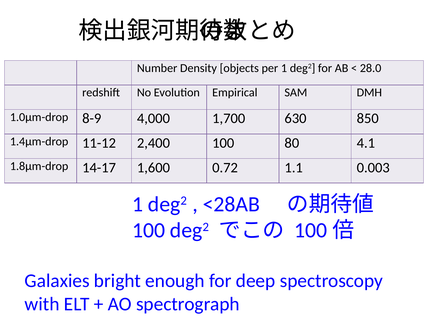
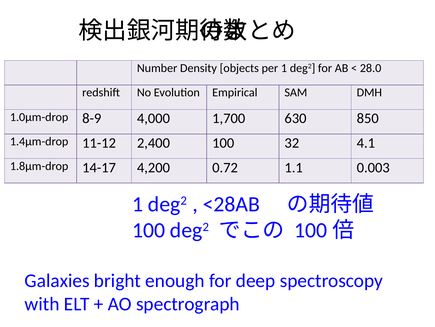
80: 80 -> 32 (292, 143)
1,600: 1,600 -> 4,200 (153, 167)
